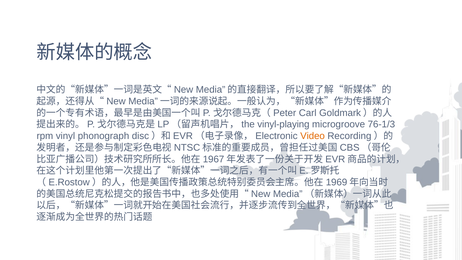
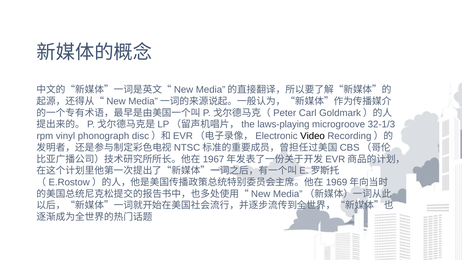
vinyl-playing: vinyl-playing -> laws-playing (283, 124)
76-1/3: 76-1/3 -> 32-1/3 (381, 124)
Video colour: orange -> black (313, 136)
